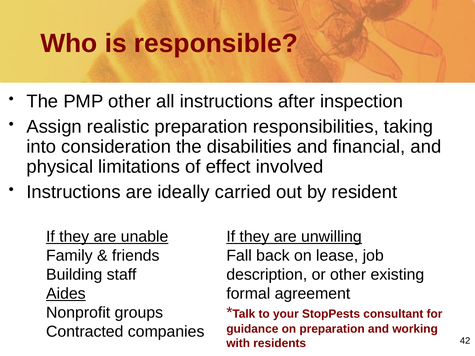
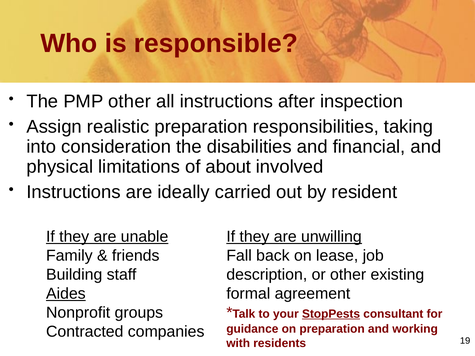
effect: effect -> about (228, 167)
StopPests underline: none -> present (331, 314)
42: 42 -> 19 (465, 341)
